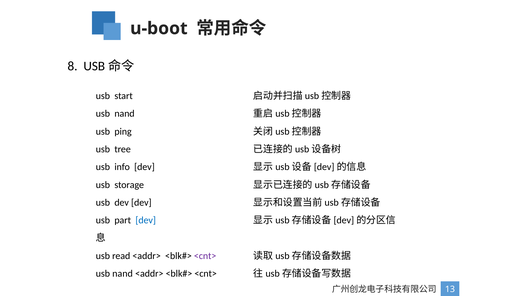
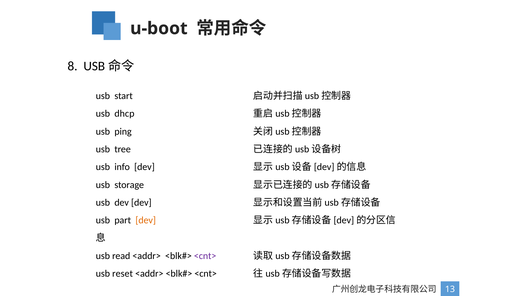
nand: nand -> dhcp (124, 113)
dev colour: blue -> orange (146, 220)
nand: nand -> reset (123, 273)
